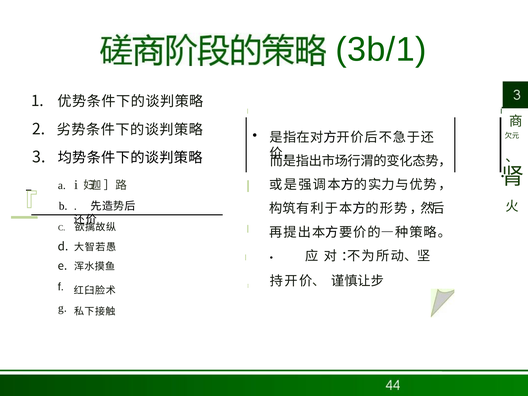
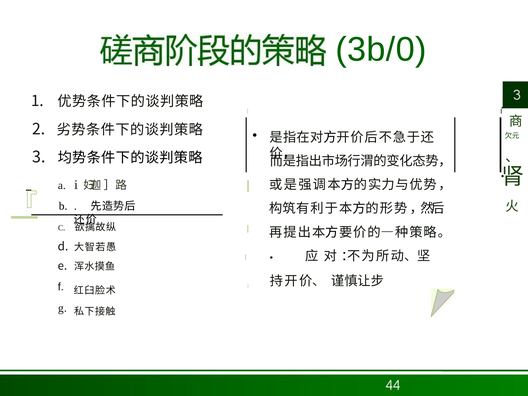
3b/1: 3b/1 -> 3b/0 (381, 50)
